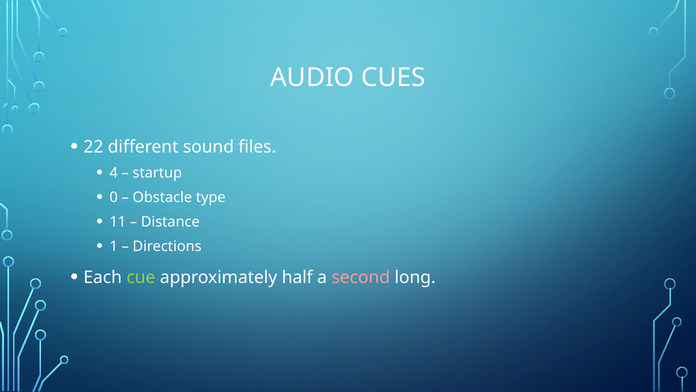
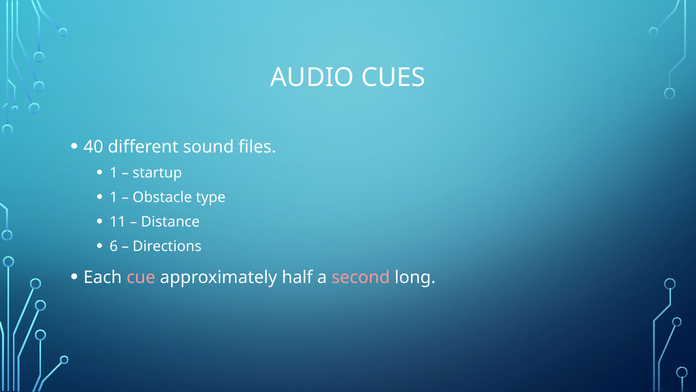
22: 22 -> 40 (93, 147)
4: 4 -> 1 (114, 173)
0: 0 -> 1 (114, 197)
1: 1 -> 6 (114, 246)
cue colour: light green -> pink (141, 277)
